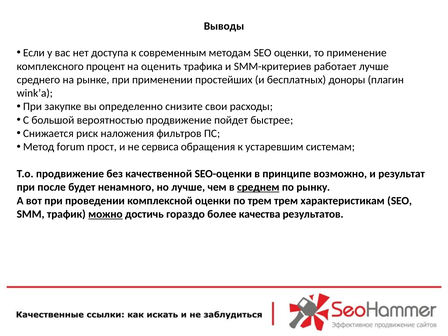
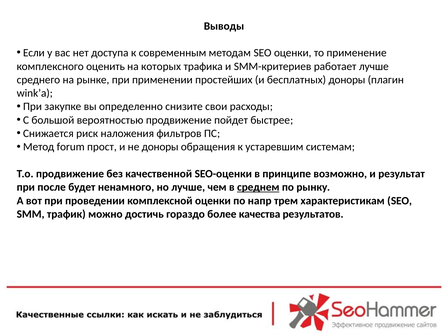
процент: процент -> оценить (106, 66)
оценить: оценить -> которых (161, 66)
не сервиса: сервиса -> доноры (160, 147)
по трем: трем -> напр (260, 201)
можно underline: present -> none (105, 214)
